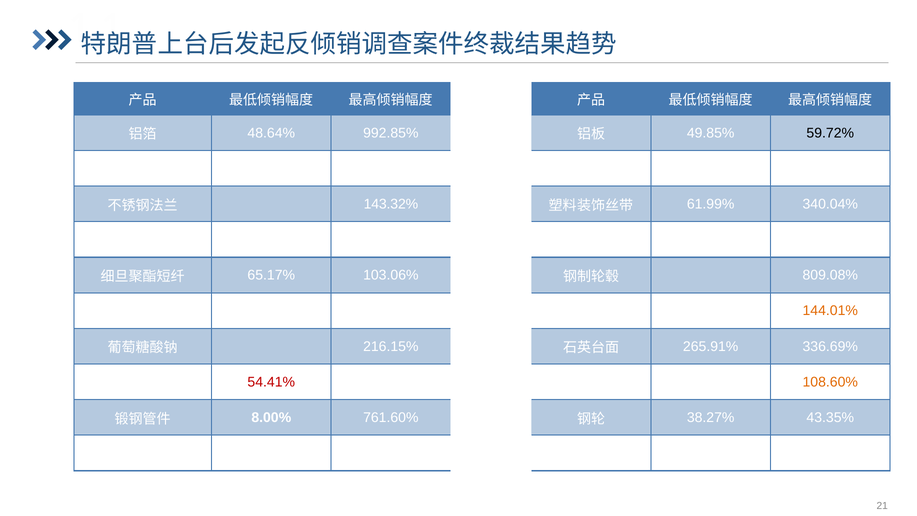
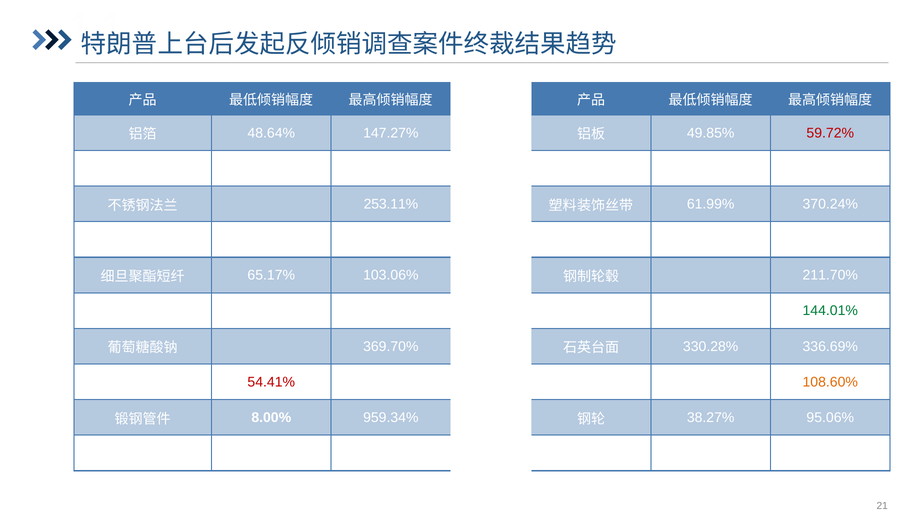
992.85%: 992.85% -> 147.27% (391, 133)
59.72% colour: black -> red (830, 133)
143.32%: 143.32% -> 253.11% (391, 204)
340.04%: 340.04% -> 370.24% (830, 204)
809.08%: 809.08% -> 211.70% (830, 275)
144.01% colour: orange -> green (830, 311)
216.15%: 216.15% -> 369.70% (391, 346)
265.91%: 265.91% -> 330.28% (711, 346)
761.60%: 761.60% -> 959.34% (391, 417)
43.35%: 43.35% -> 95.06% (830, 417)
